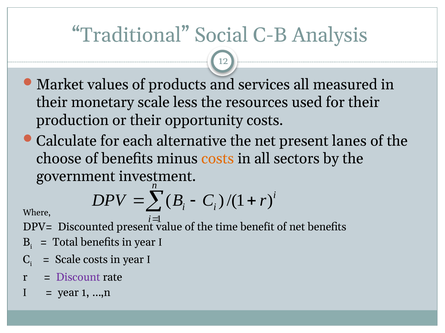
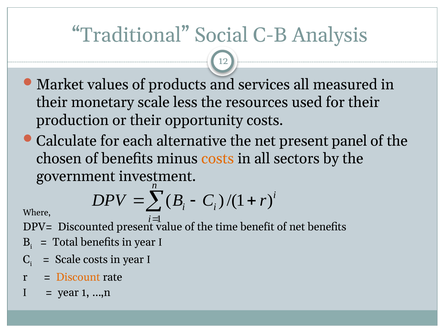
lanes: lanes -> panel (349, 141)
choose: choose -> chosen (59, 159)
Discount colour: purple -> orange (78, 278)
